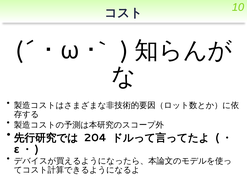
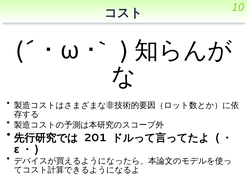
204: 204 -> 201 (95, 137)
